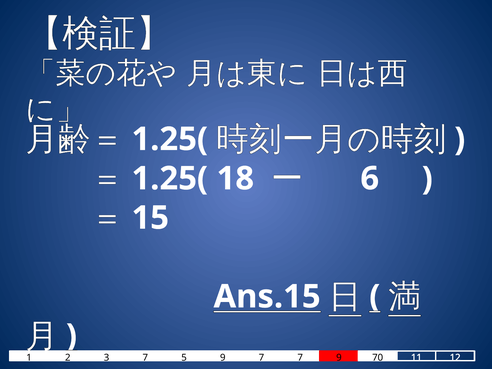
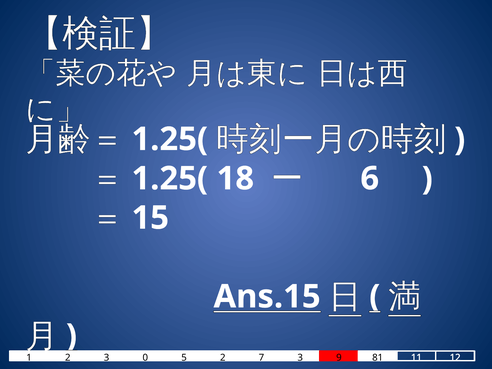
3 7: 7 -> 0 (145, 358)
5 9: 9 -> 2 (223, 358)
7 7: 7 -> 3 (300, 358)
70: 70 -> 81 (378, 358)
